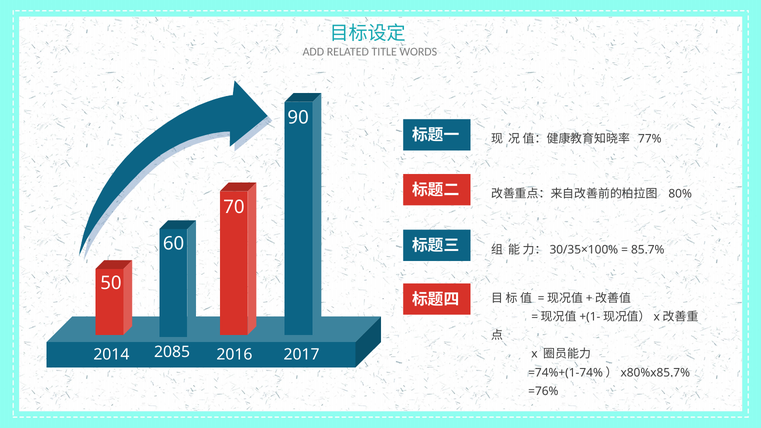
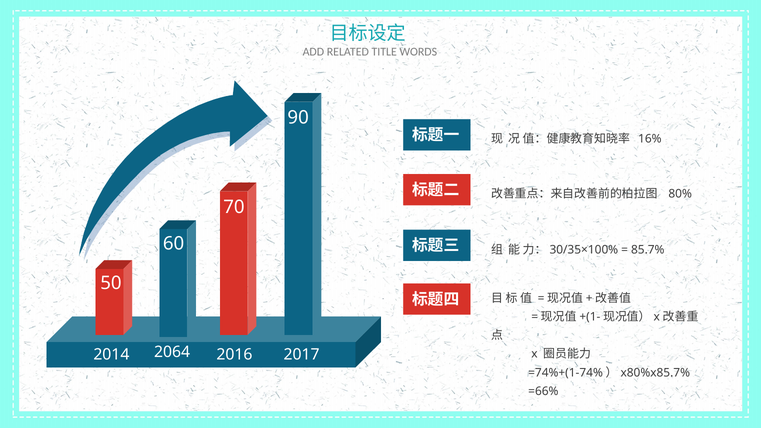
77%: 77% -> 16% (650, 139)
2085: 2085 -> 2064 (172, 352)
=76%: =76% -> =66% (543, 391)
